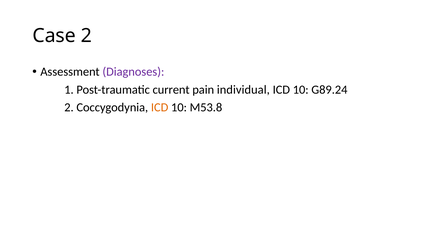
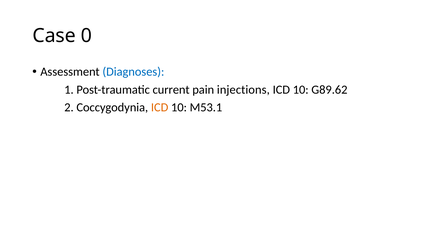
Case 2: 2 -> 0 (87, 36)
Diagnoses colour: purple -> blue (133, 72)
individual: individual -> injections (243, 90)
G89.24: G89.24 -> G89.62 (329, 90)
M53.8: M53.8 -> M53.1 (206, 107)
